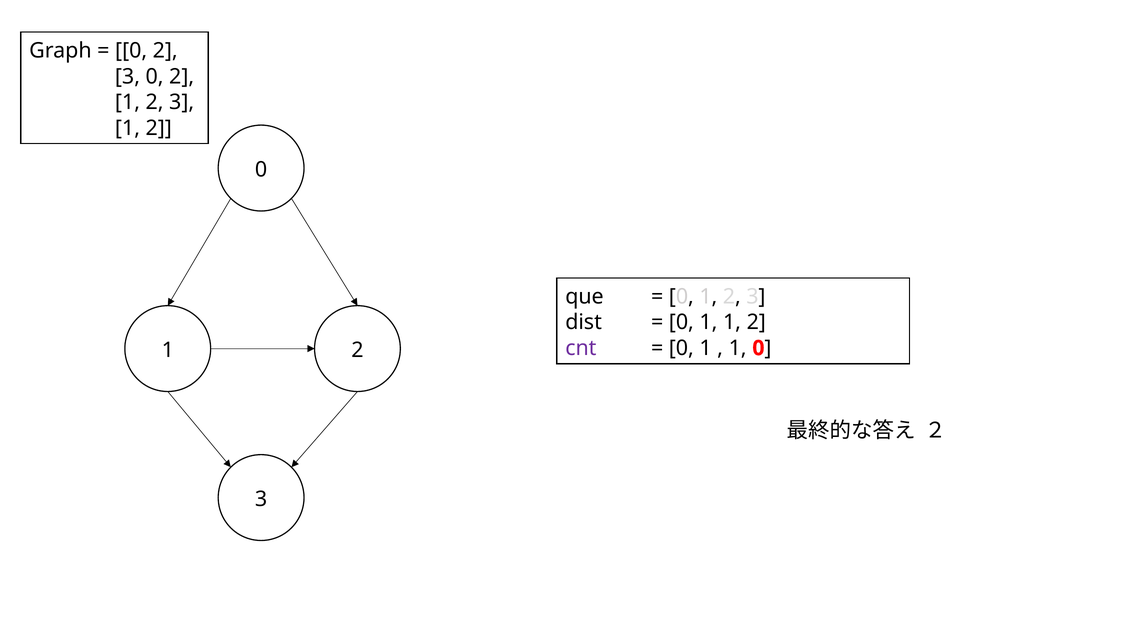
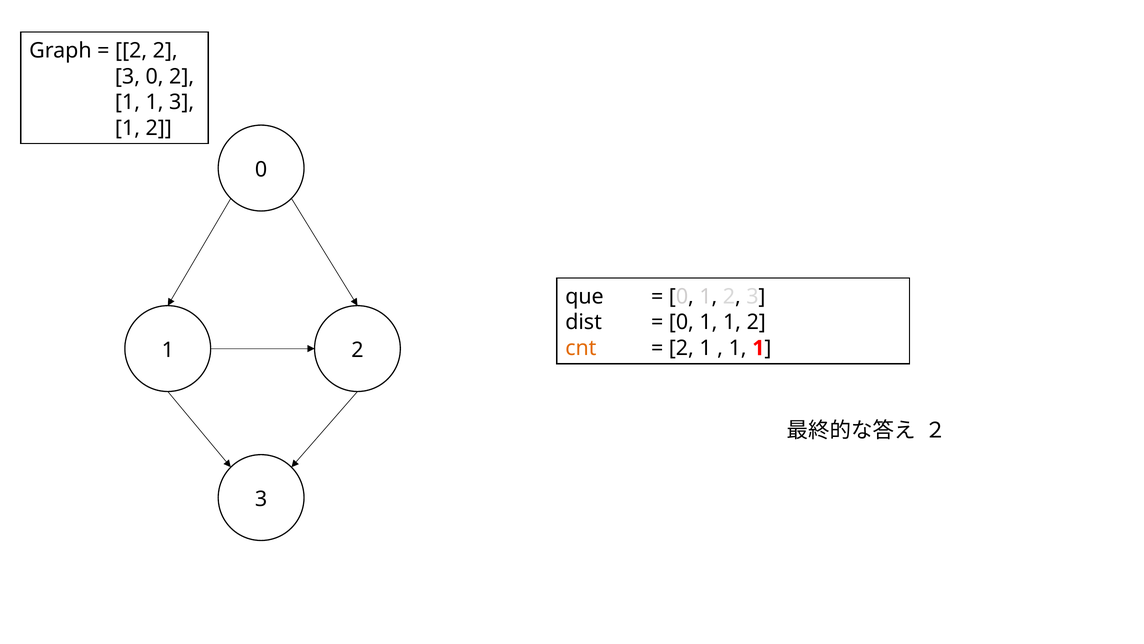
0: 0 -> 2 (131, 51)
2: 2 -> 1 (155, 102)
cnt colour: purple -> orange (581, 348)
0: 0 -> 2 (681, 348)
0: 0 -> 1 (758, 348)
